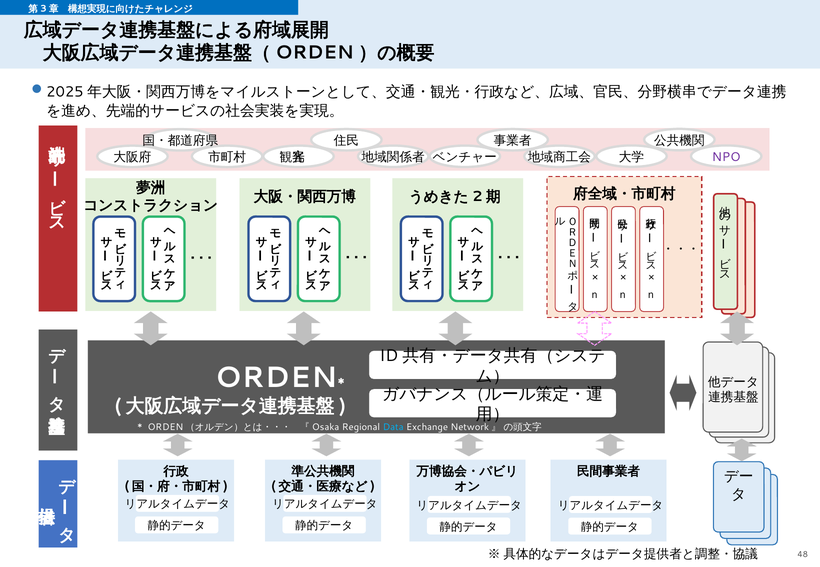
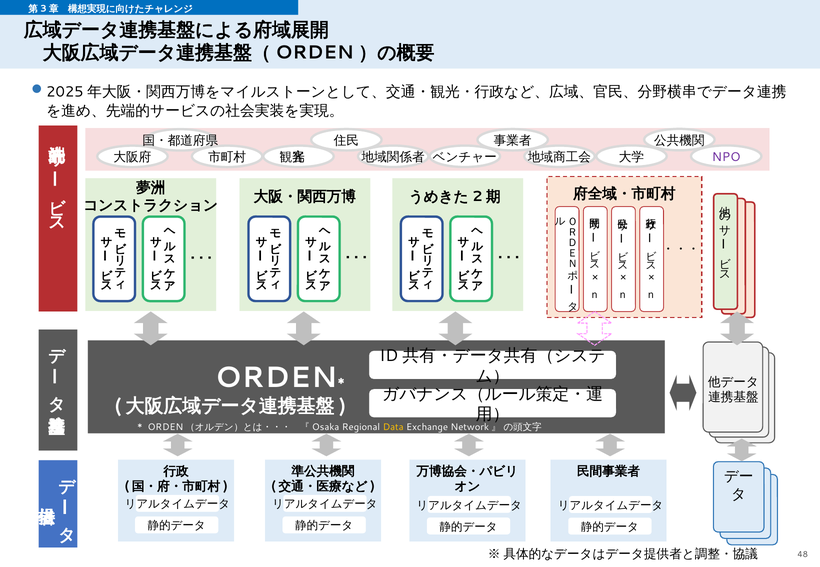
Data colour: light blue -> yellow (393, 427)
